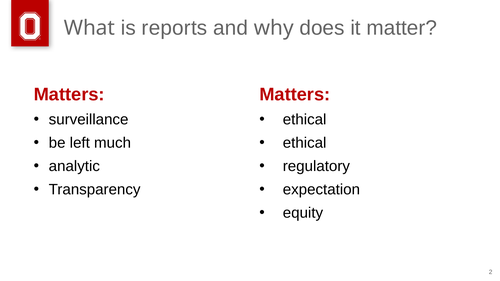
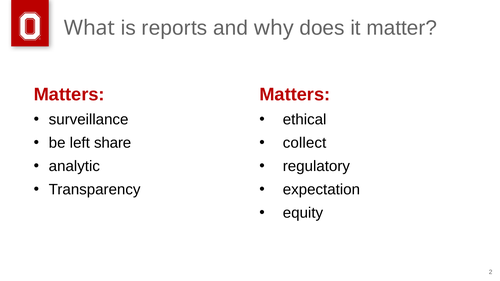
much: much -> share (113, 143)
ethical: ethical -> collect (305, 143)
